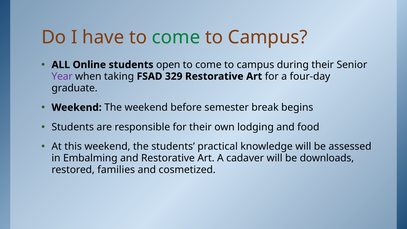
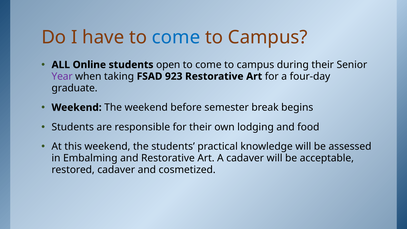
come colour: green -> blue (176, 37)
329: 329 -> 923 (174, 76)
downloads: downloads -> acceptable (327, 158)
restored families: families -> cadaver (116, 170)
